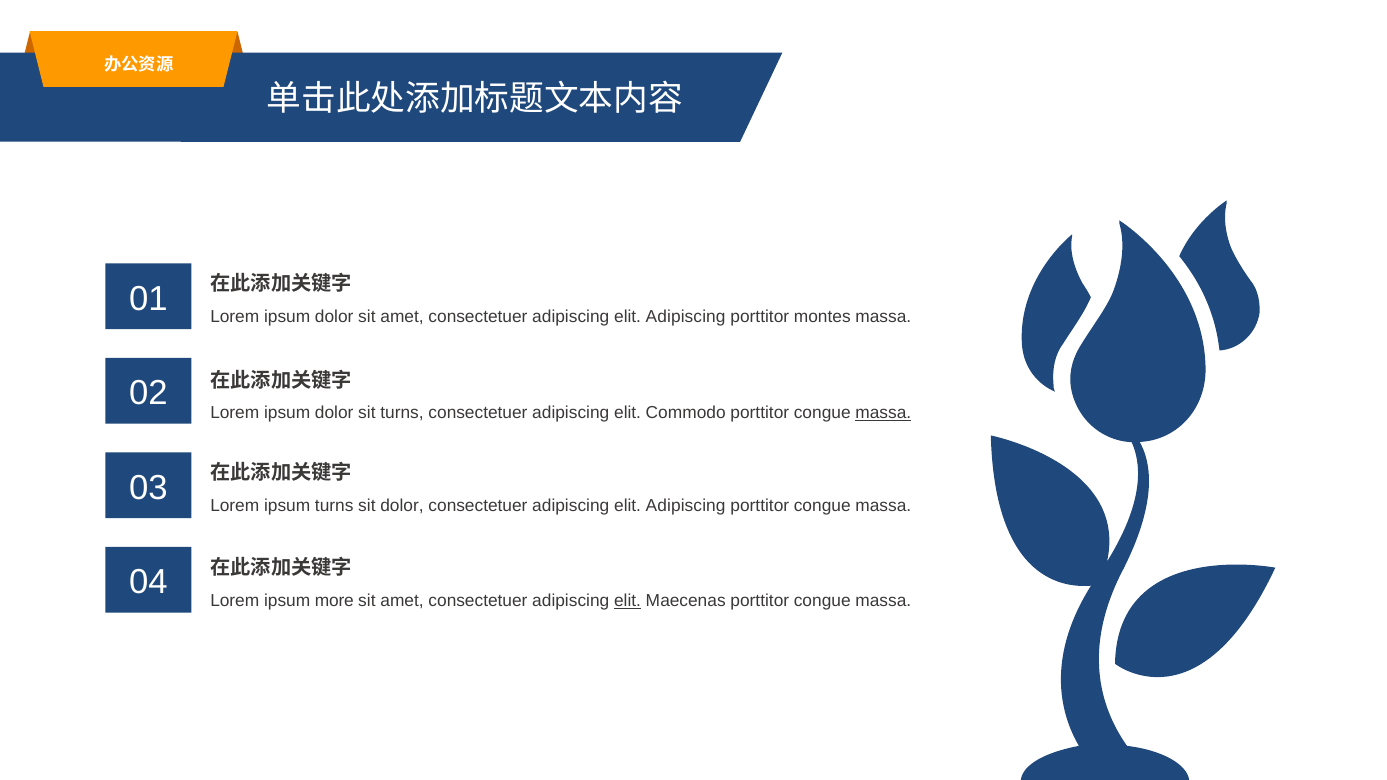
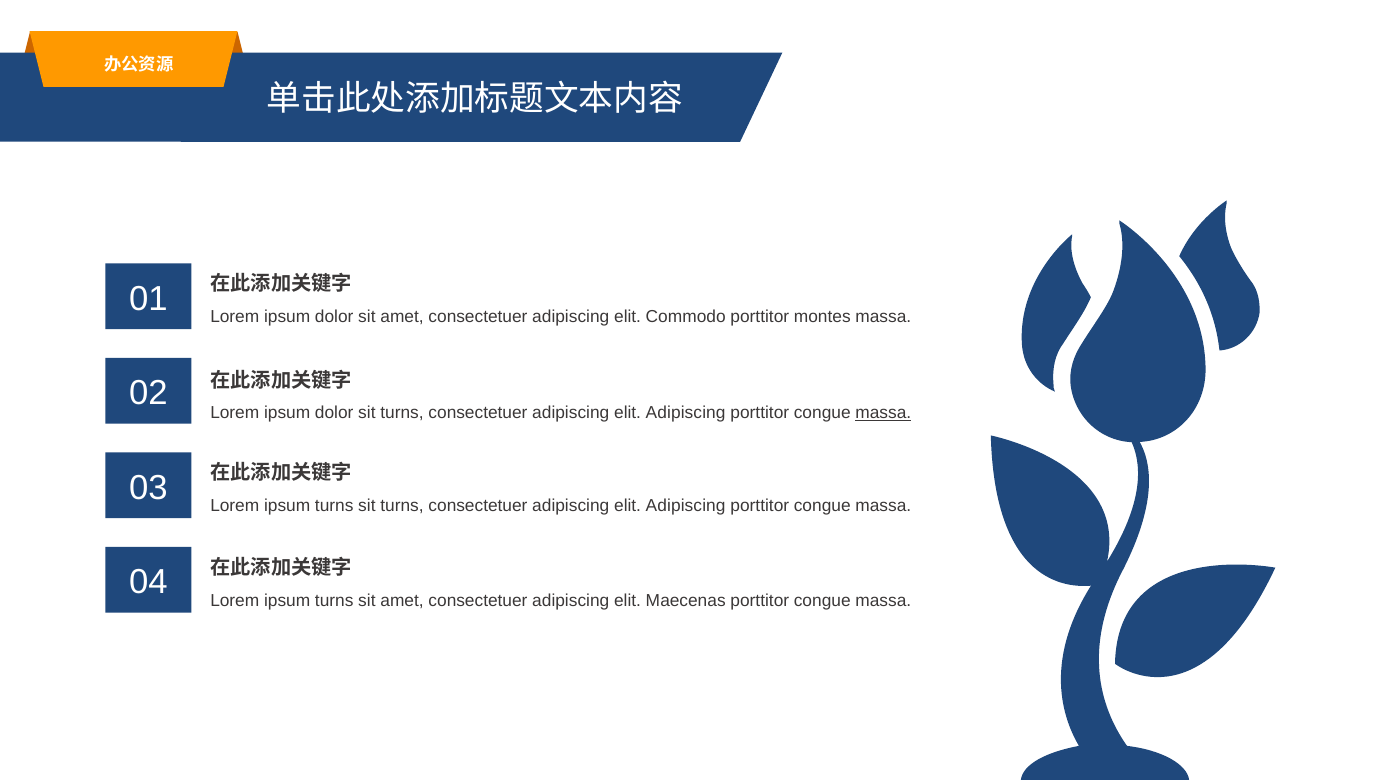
Adipiscing: Adipiscing -> Commodo (686, 317)
Commodo: Commodo -> Adipiscing (686, 413)
dolor: dolor -> turns (402, 506)
more: more -> turns (334, 601)
elit underline: present -> none (628, 601)
